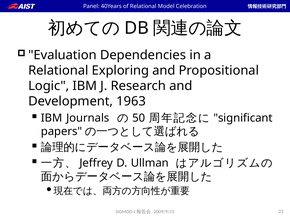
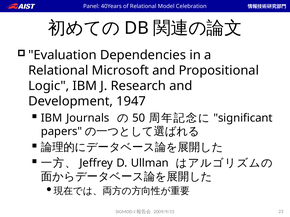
Exploring: Exploring -> Microsoft (120, 71)
1963: 1963 -> 1947 (131, 102)
